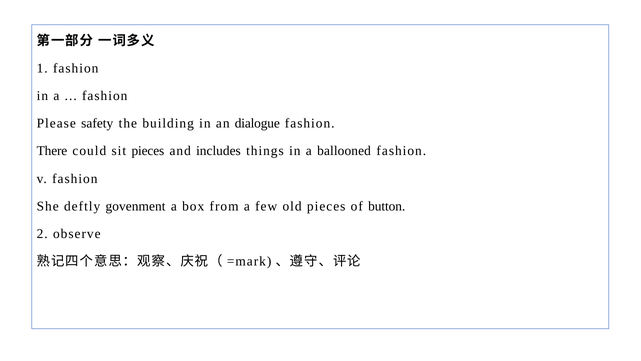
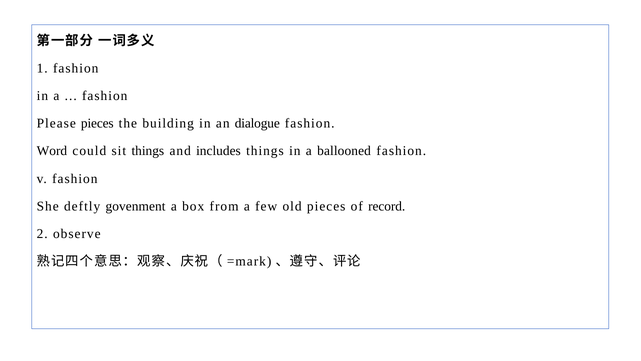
Please safety: safety -> pieces (97, 123)
There: There -> Word (52, 151)
sit pieces: pieces -> things (148, 151)
button: button -> record (387, 206)
